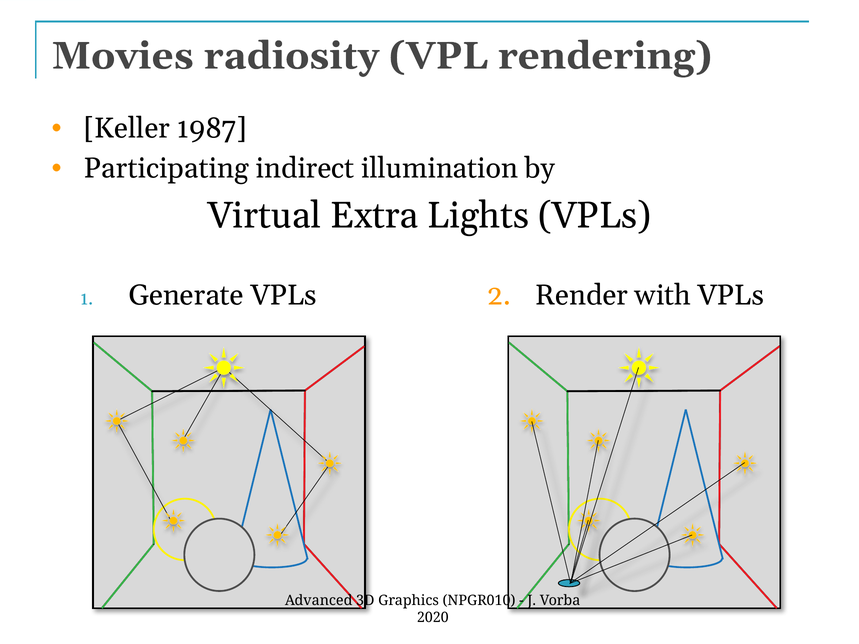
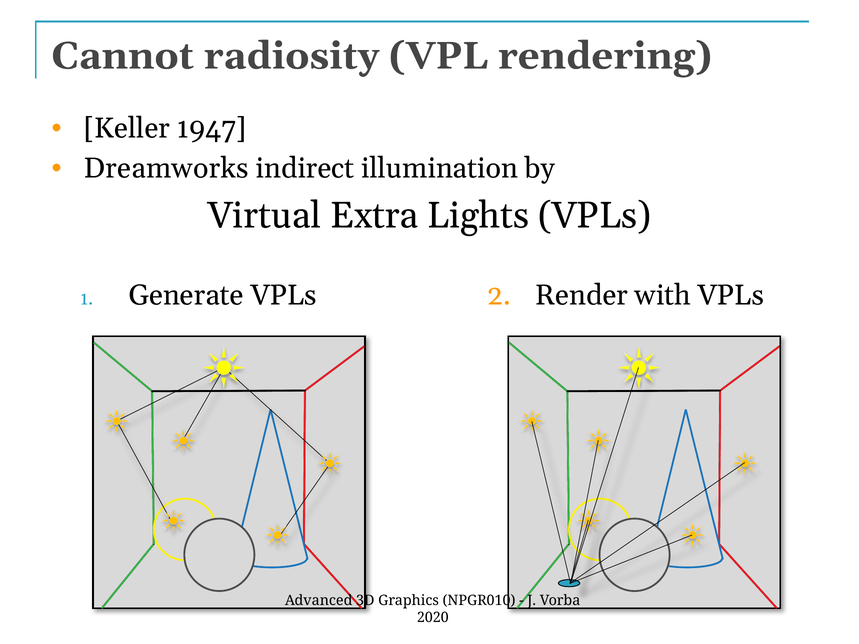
Movies: Movies -> Cannot (123, 56)
1987: 1987 -> 1947 (212, 128)
Participating: Participating -> Dreamworks (166, 168)
